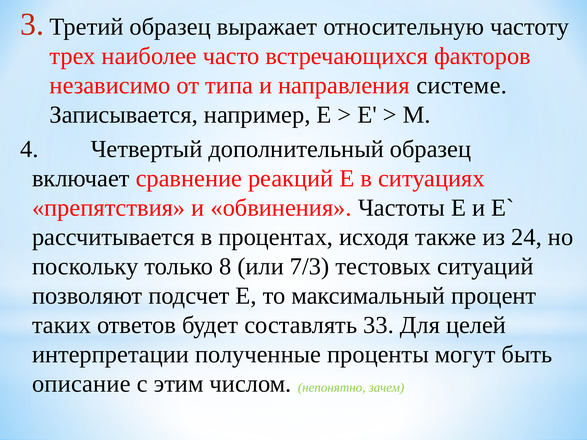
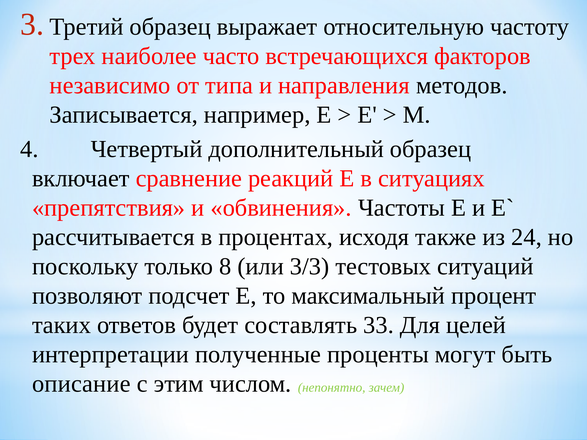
системе: системе -> методов (462, 85)
7/3: 7/3 -> 3/3 (310, 266)
